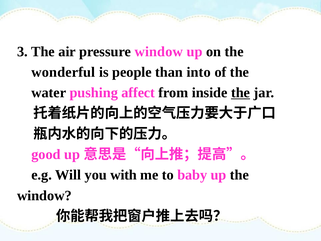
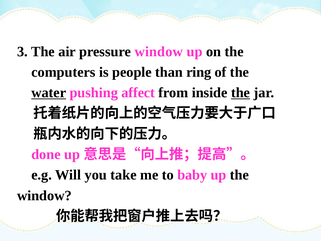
wonderful: wonderful -> computers (63, 72)
into: into -> ring (199, 72)
water underline: none -> present (49, 93)
good: good -> done (46, 154)
with: with -> take (124, 175)
